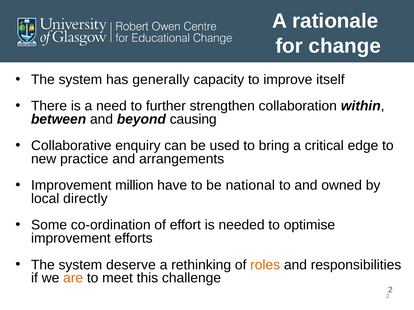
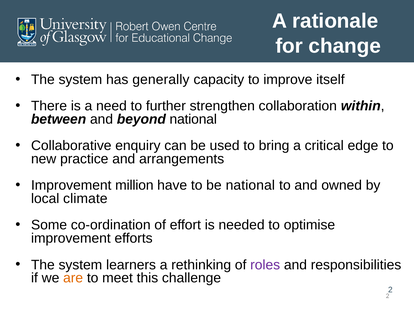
beyond causing: causing -> national (193, 120)
directly: directly -> climate (85, 199)
deserve: deserve -> learners (131, 265)
roles colour: orange -> purple (265, 265)
